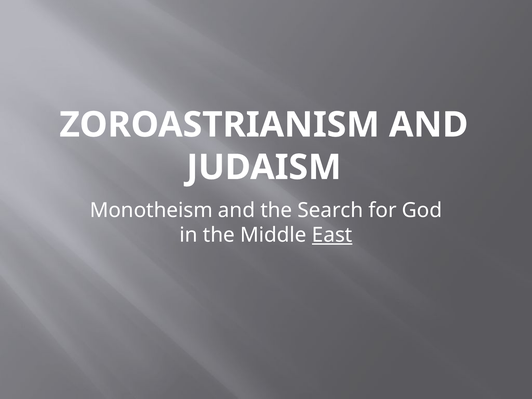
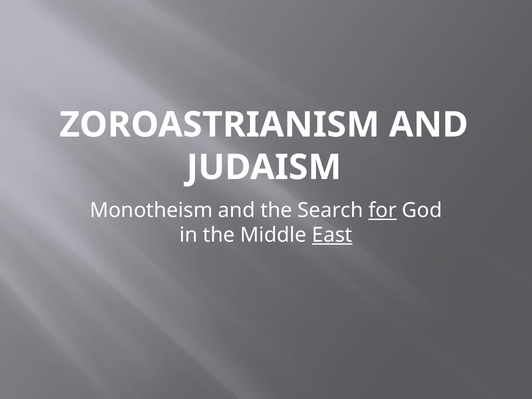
for underline: none -> present (383, 210)
